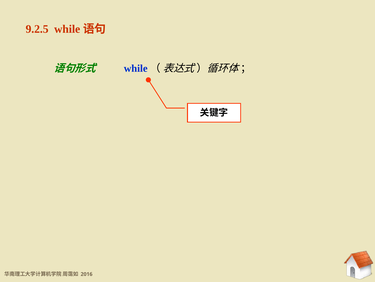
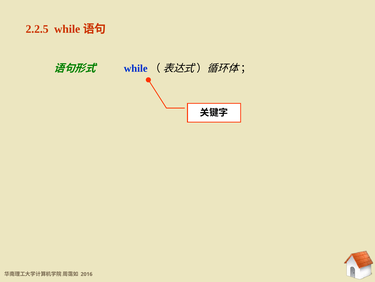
9.2.5: 9.2.5 -> 2.2.5 (37, 29)
